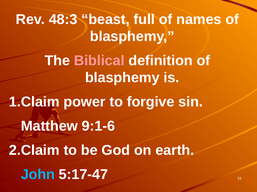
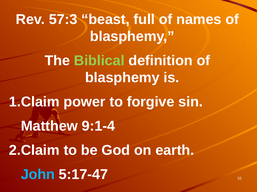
48:3: 48:3 -> 57:3 (63, 19)
Biblical colour: pink -> light green (99, 61)
9:1-6: 9:1-6 -> 9:1-4 (98, 126)
